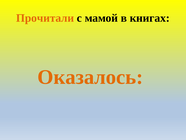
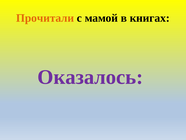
Оказалось colour: orange -> purple (90, 77)
